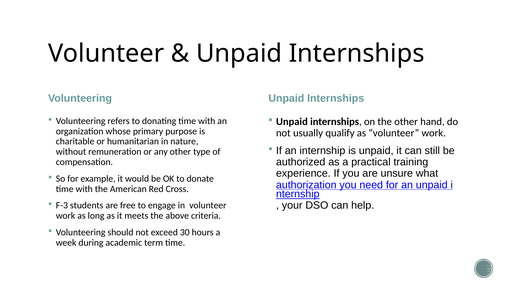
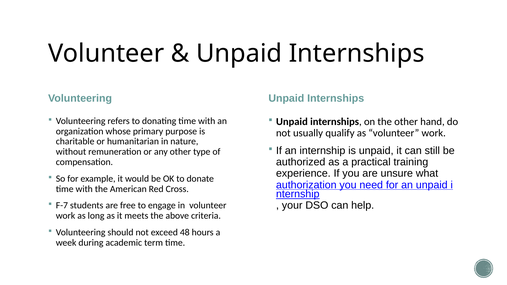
F-3: F-3 -> F-7 (62, 206)
30: 30 -> 48 (185, 232)
